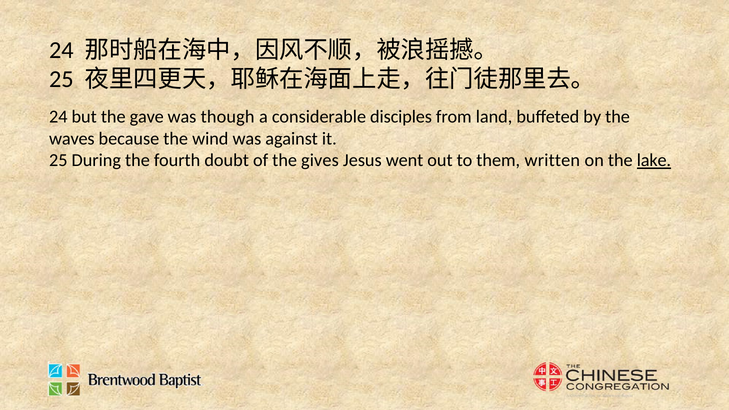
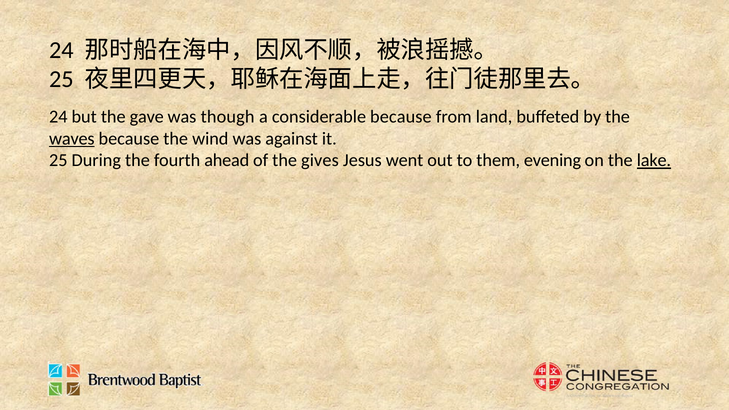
considerable disciples: disciples -> because (401, 117)
waves underline: none -> present (72, 139)
doubt: doubt -> ahead (227, 160)
written: written -> evening (553, 160)
